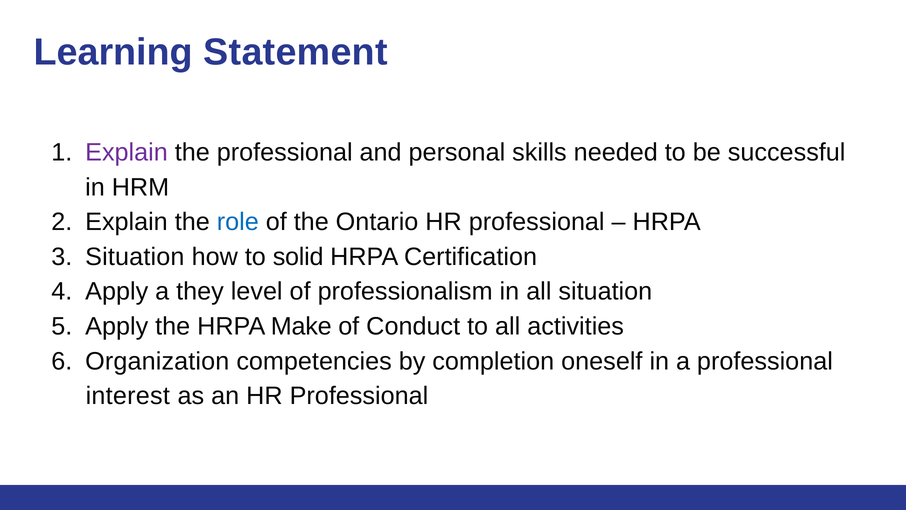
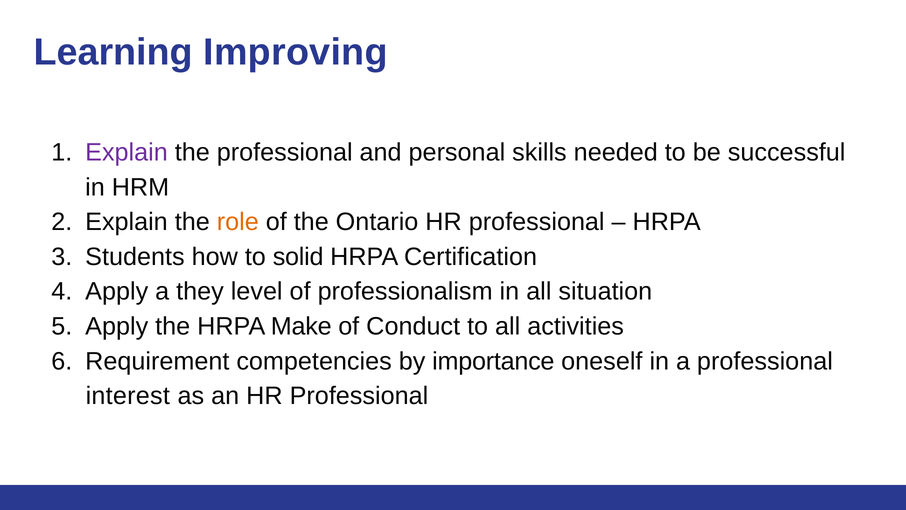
Statement: Statement -> Improving (295, 52)
role colour: blue -> orange (238, 222)
Situation: Situation -> Students (135, 257)
Organization: Organization -> Requirement (157, 361)
completion: completion -> importance (493, 361)
